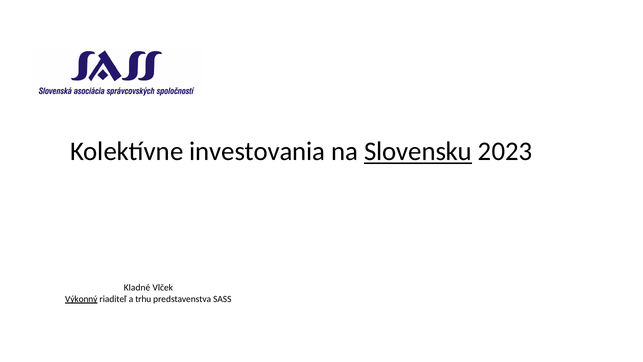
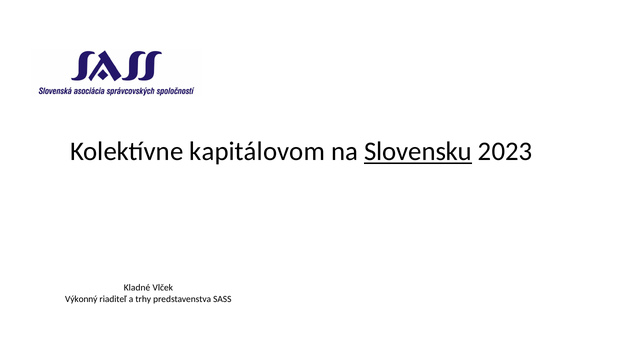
investovania: investovania -> kapitálovom (257, 151)
Výkonný underline: present -> none (81, 299)
trhu: trhu -> trhy (143, 299)
